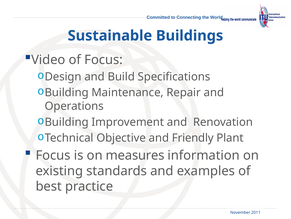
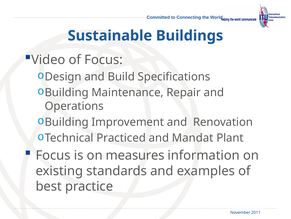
Objective: Objective -> Practiced (121, 138)
Friendly: Friendly -> Mandat (193, 138)
